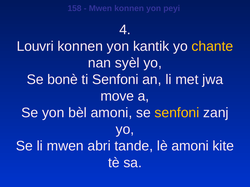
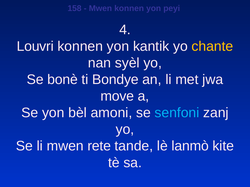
ti Senfoni: Senfoni -> Bondye (115, 80)
senfoni colour: yellow -> light blue (177, 113)
abri: abri -> rete (99, 146)
lè amoni: amoni -> lanmò (190, 146)
